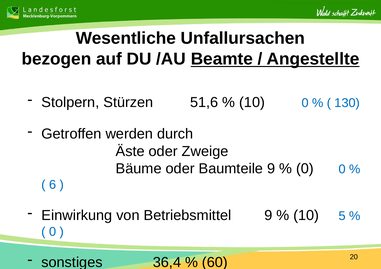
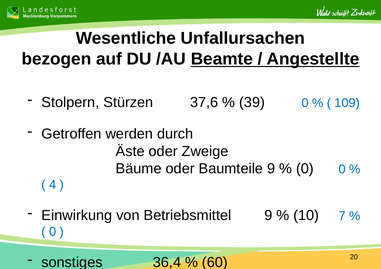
51,6: 51,6 -> 37,6 (204, 102)
10: 10 -> 39 (252, 102)
130: 130 -> 109 (347, 103)
6: 6 -> 4 (53, 185)
5: 5 -> 7 (342, 216)
